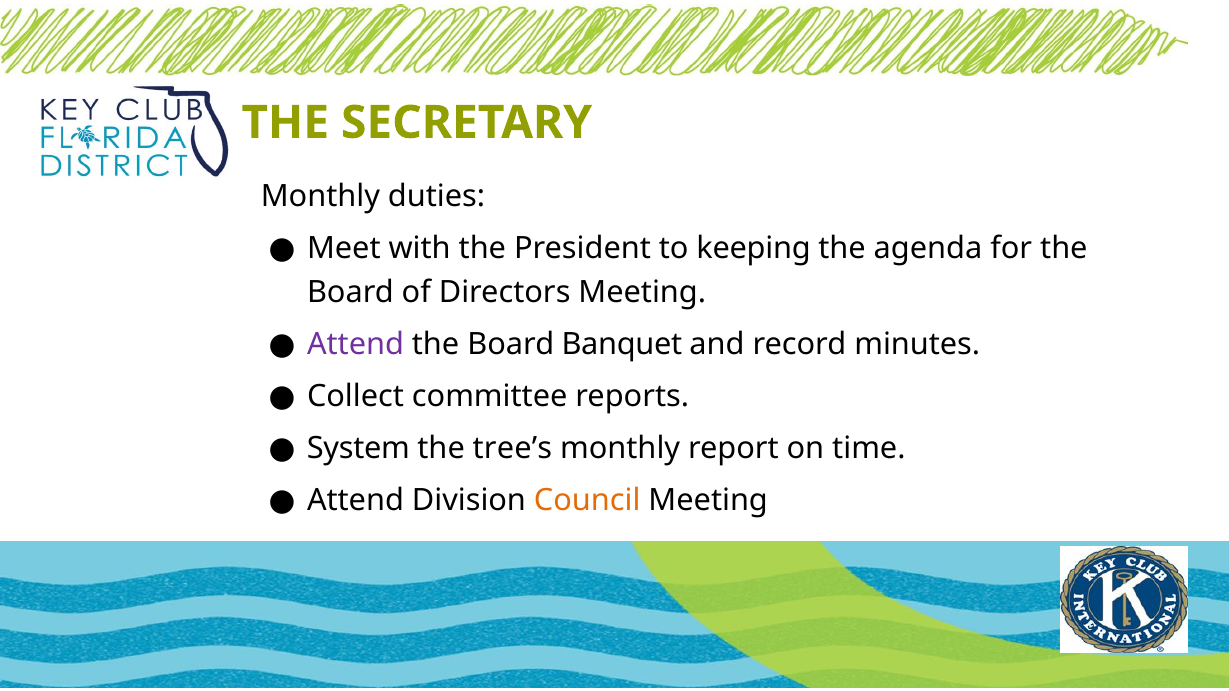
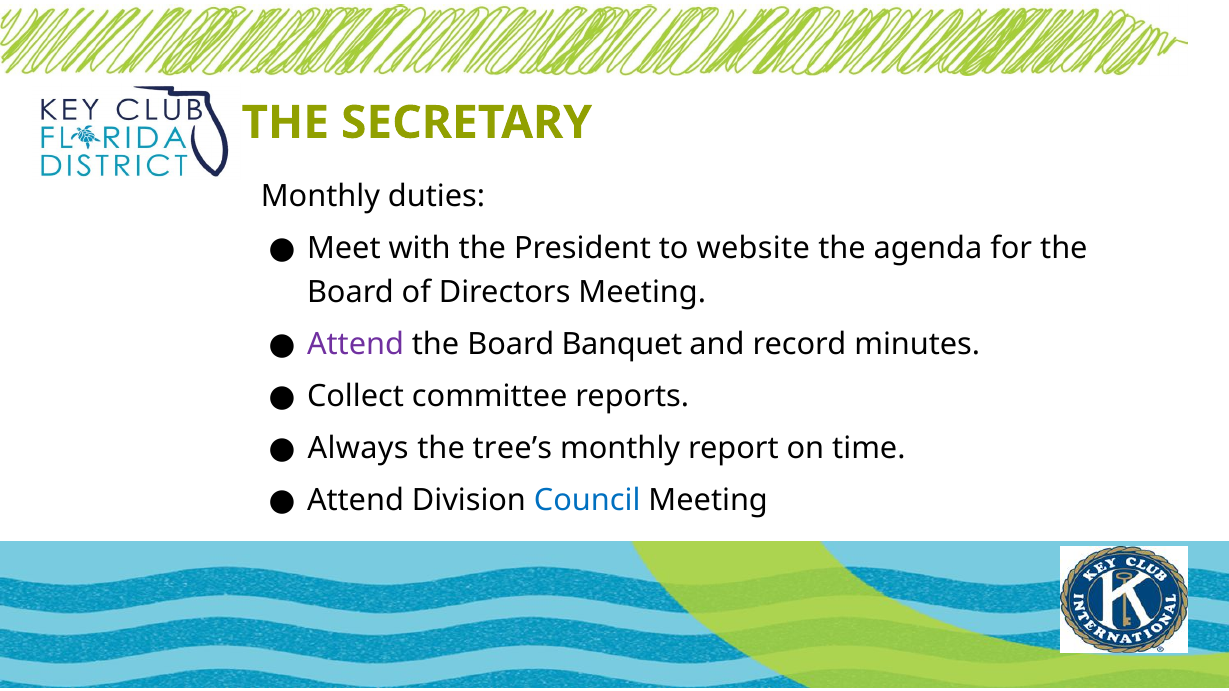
keeping: keeping -> website (753, 249)
System: System -> Always (358, 449)
Council colour: orange -> blue (587, 501)
